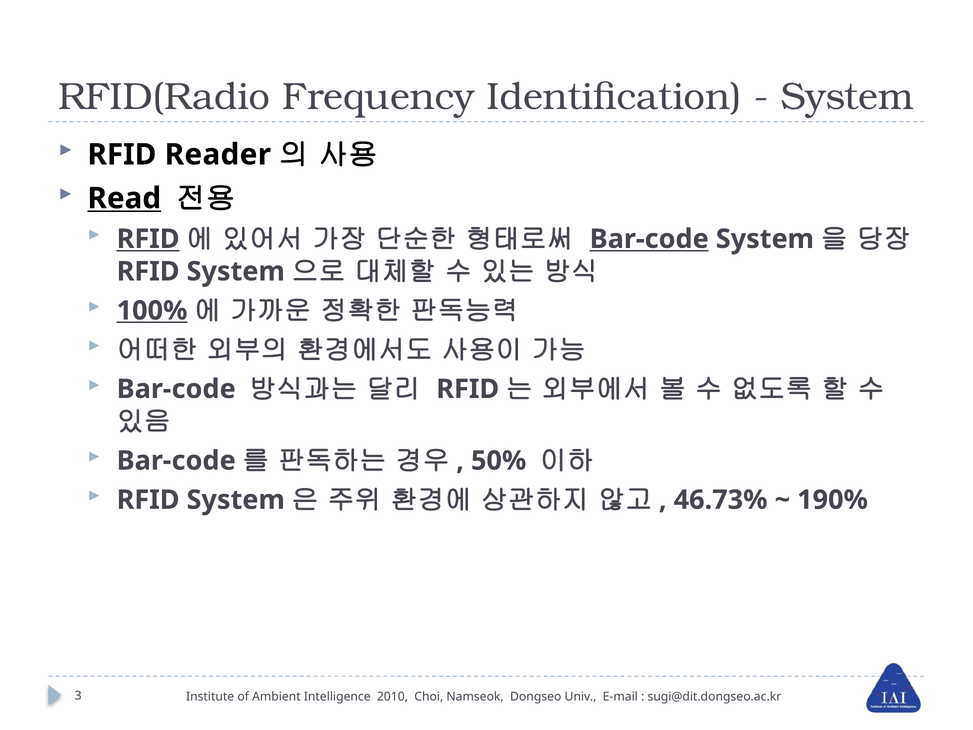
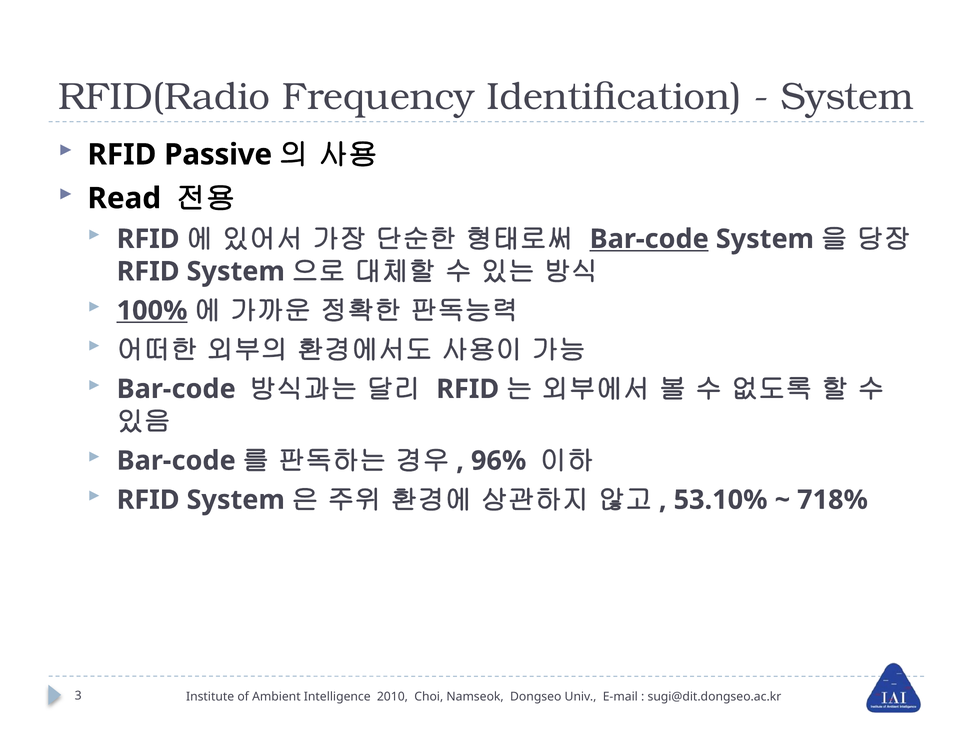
Reader: Reader -> Passive (218, 155)
Read underline: present -> none (124, 198)
RFID underline: present -> none (148, 239)
50%: 50% -> 96% (499, 461)
46.73%: 46.73% -> 53.10% (721, 500)
190%: 190% -> 718% (833, 500)
